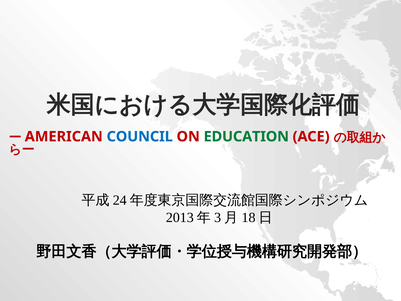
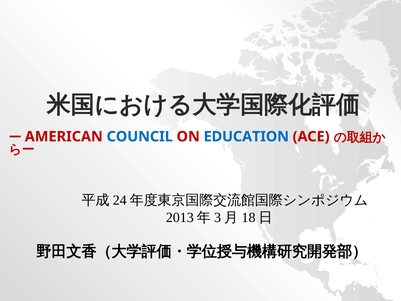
EDUCATION colour: green -> blue (246, 136)
